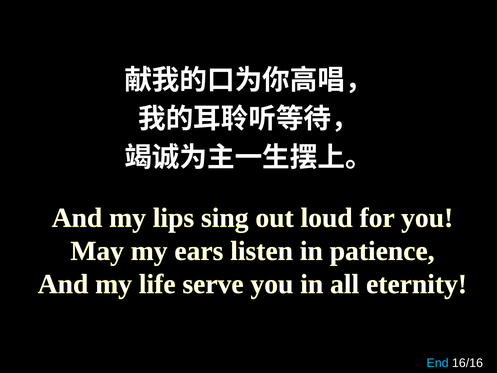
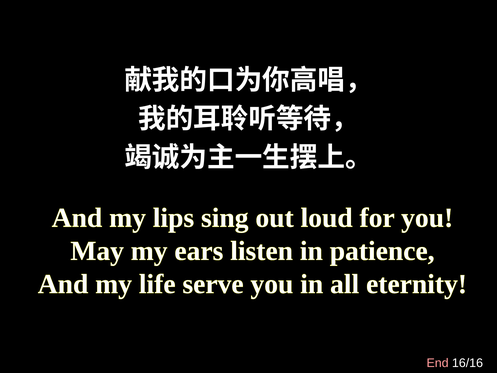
End colour: light blue -> pink (438, 363)
